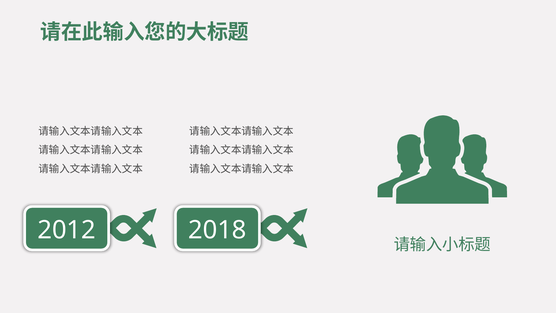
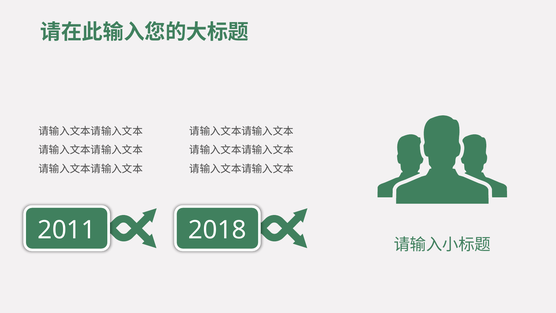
2012: 2012 -> 2011 (67, 230)
